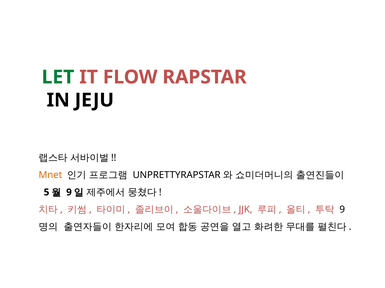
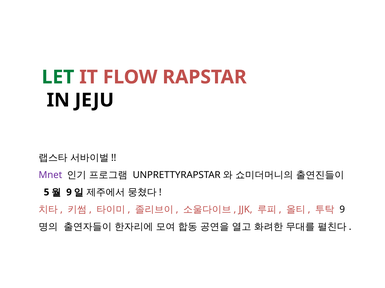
Mnet colour: orange -> purple (50, 175)
